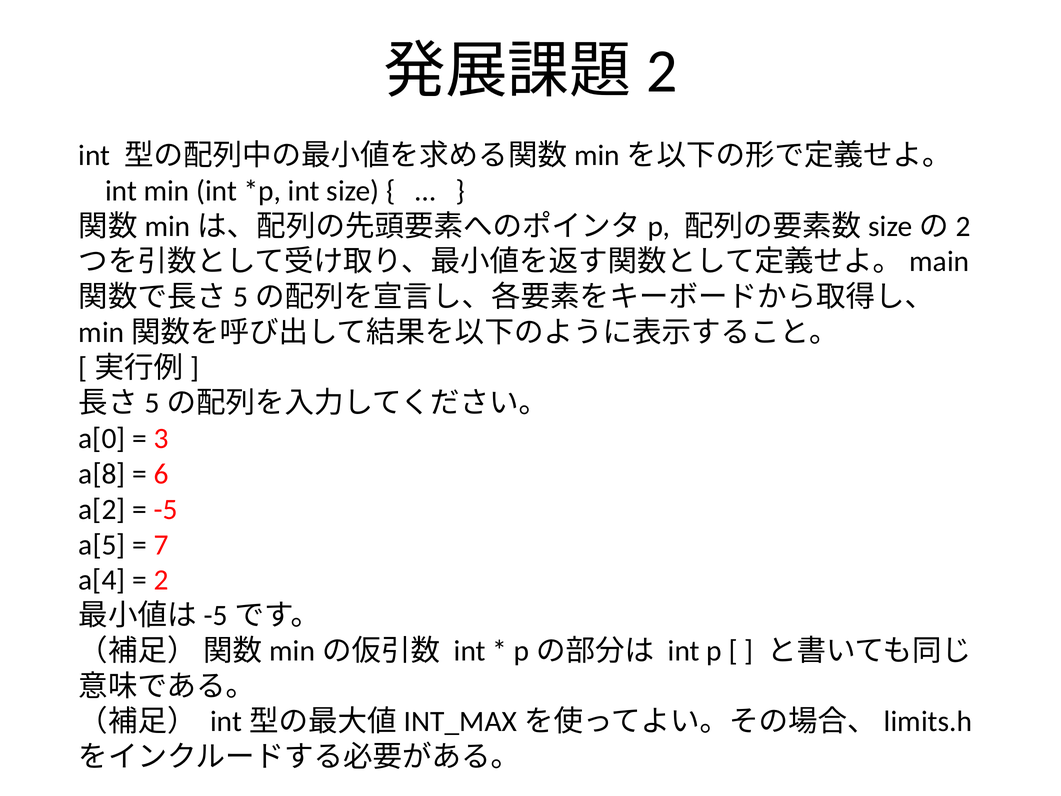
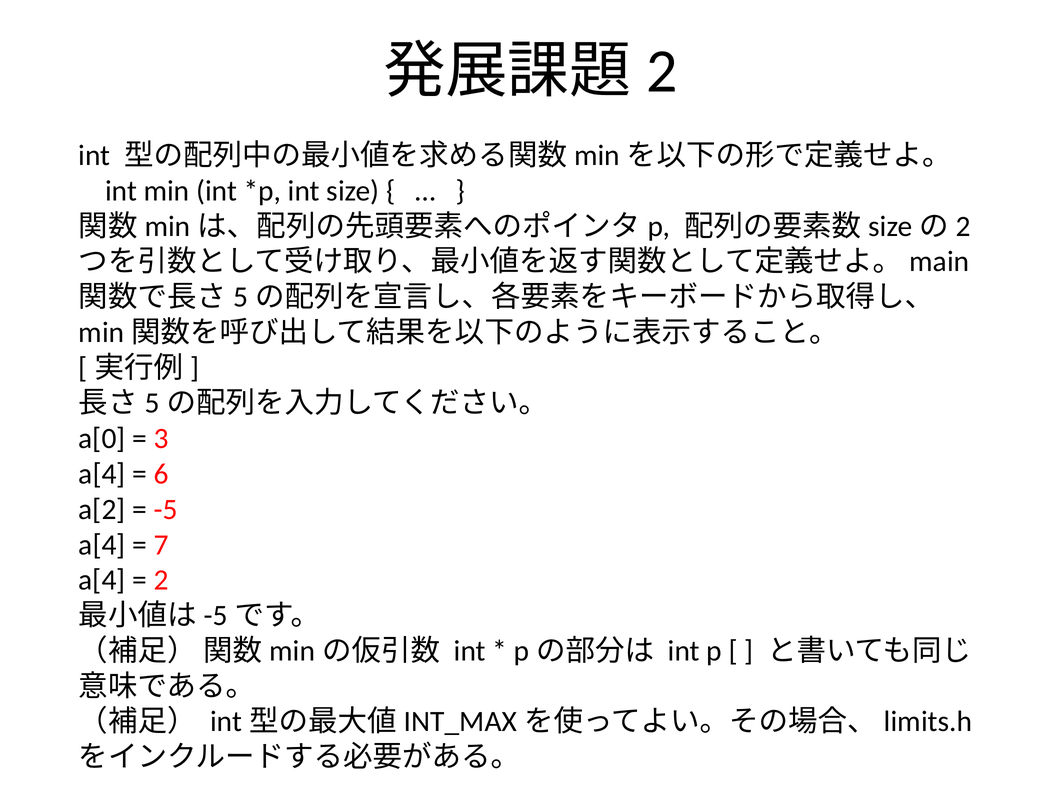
a[8: a[8 -> a[4 (102, 474)
a[5: a[5 -> a[4 (102, 545)
